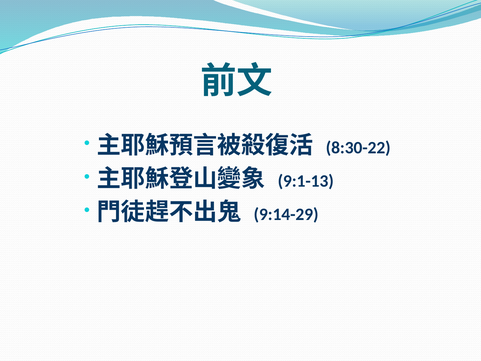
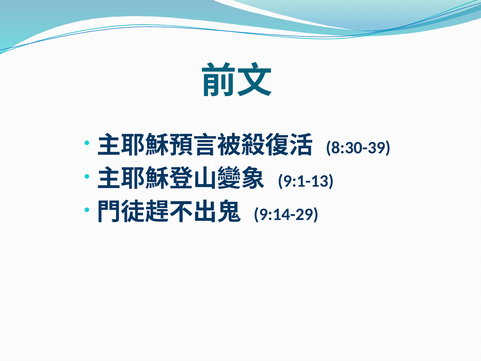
8:30-22: 8:30-22 -> 8:30-39 (358, 148)
